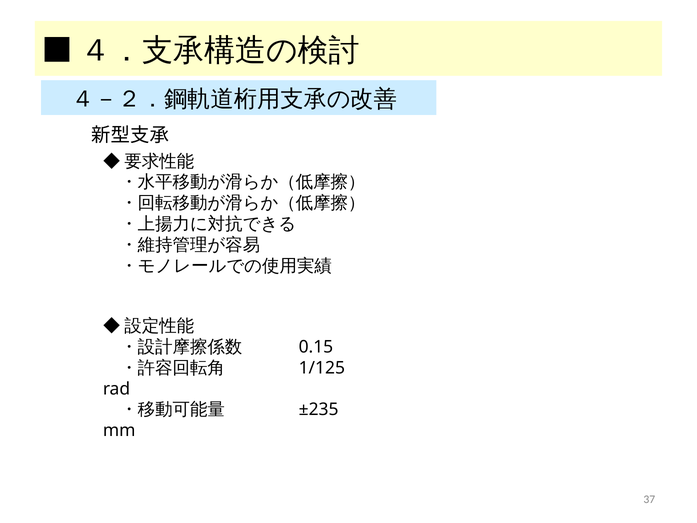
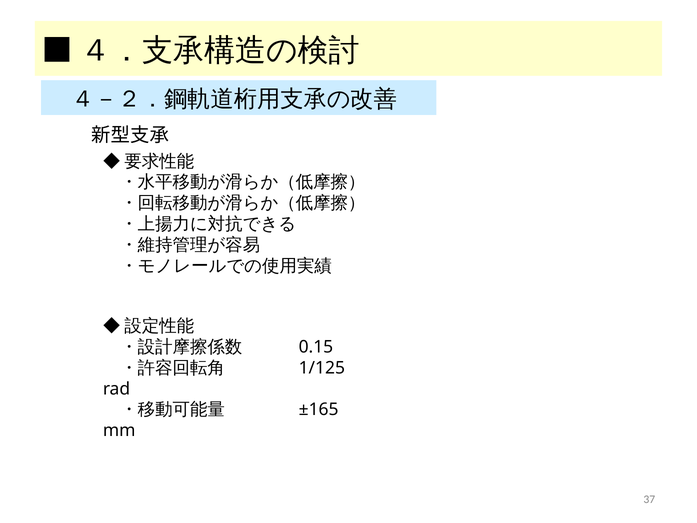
±235: ±235 -> ±165 (319, 409)
